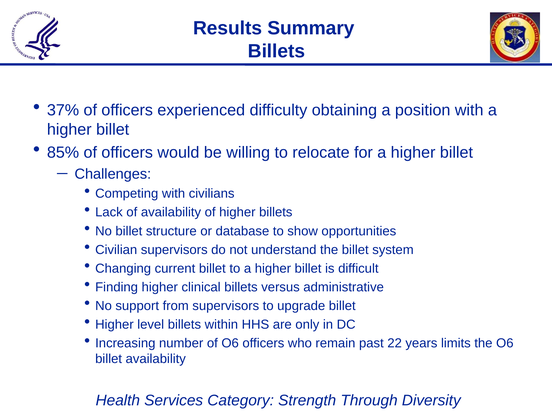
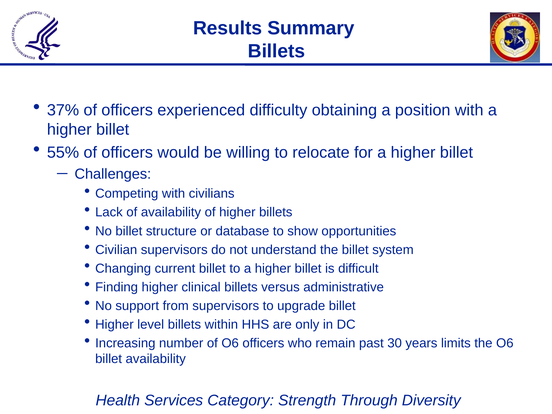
85%: 85% -> 55% (63, 152)
22: 22 -> 30 (395, 343)
